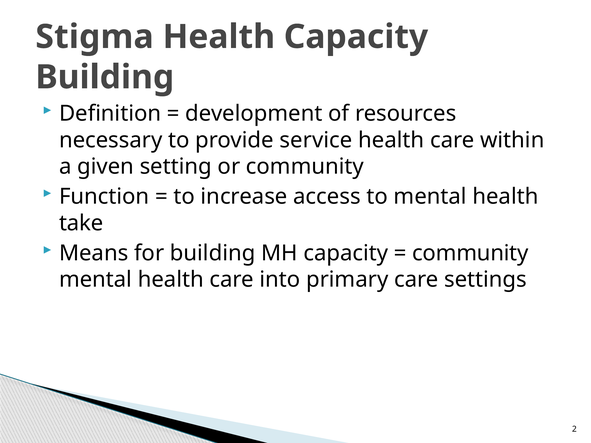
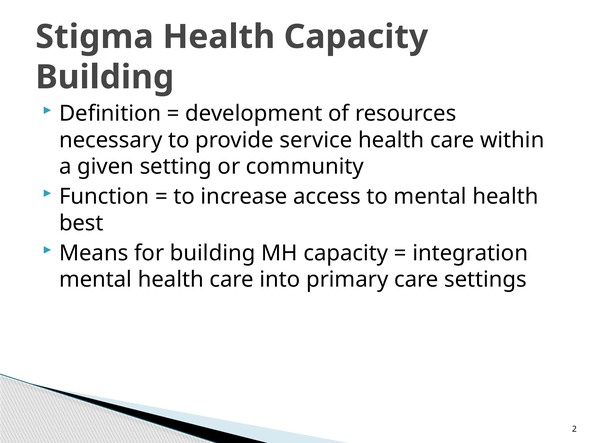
take: take -> best (81, 223)
community: community -> integration (470, 253)
